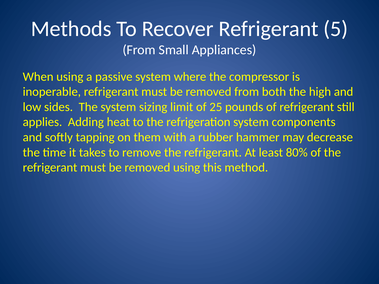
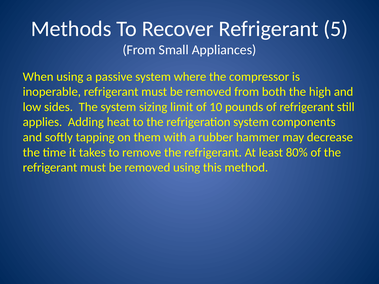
25: 25 -> 10 (216, 107)
